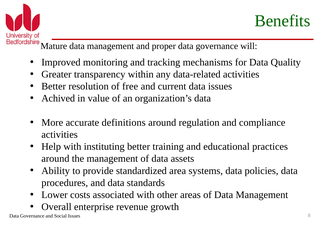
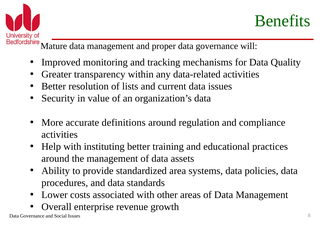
free: free -> lists (130, 86)
Achived: Achived -> Security (58, 99)
